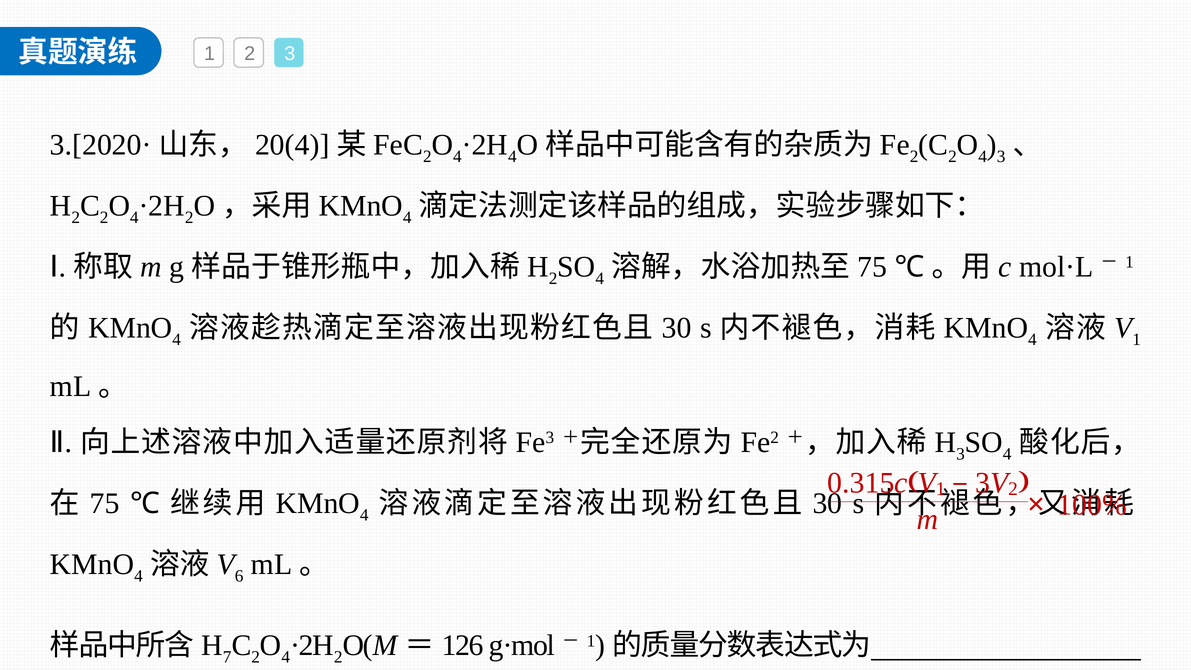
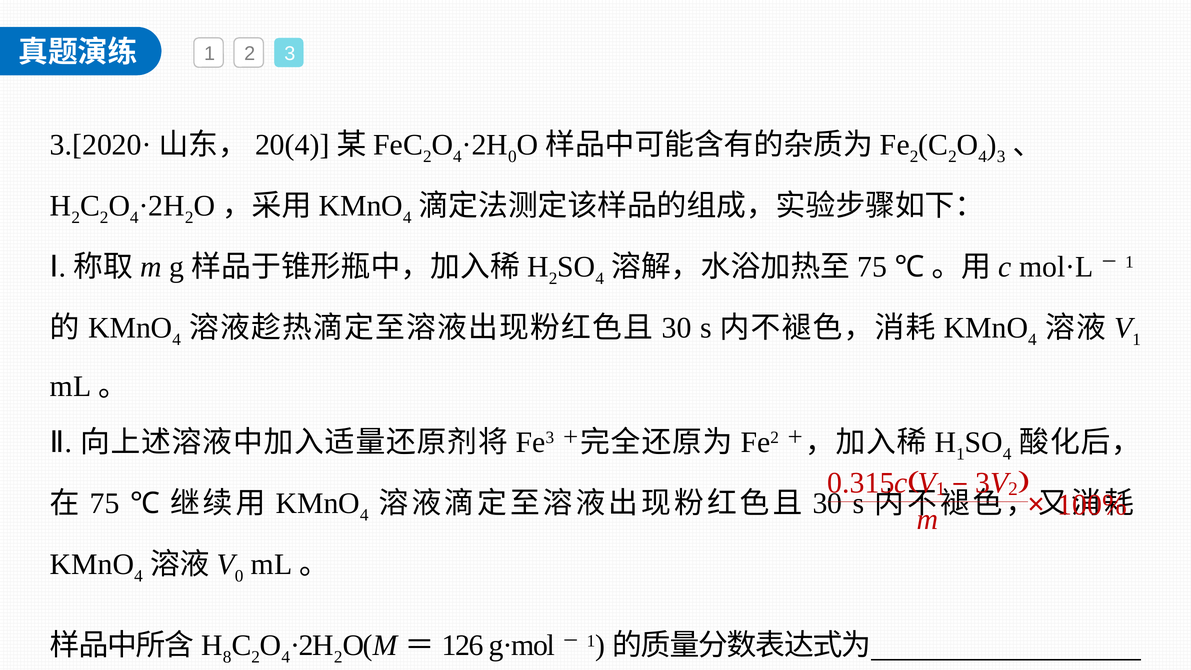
4: 4 -> 0 (512, 156)
3: 3 -> 1 (960, 454)
6: 6 -> 0 (239, 576)
7: 7 -> 8 (227, 657)
